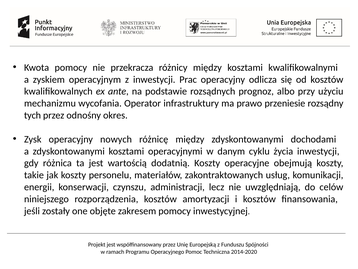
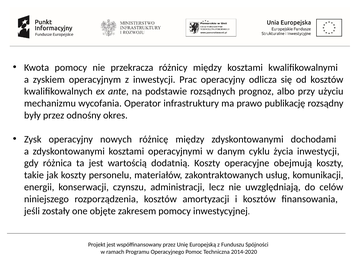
przeniesie: przeniesie -> publikację (285, 103)
tych: tych -> były (32, 115)
